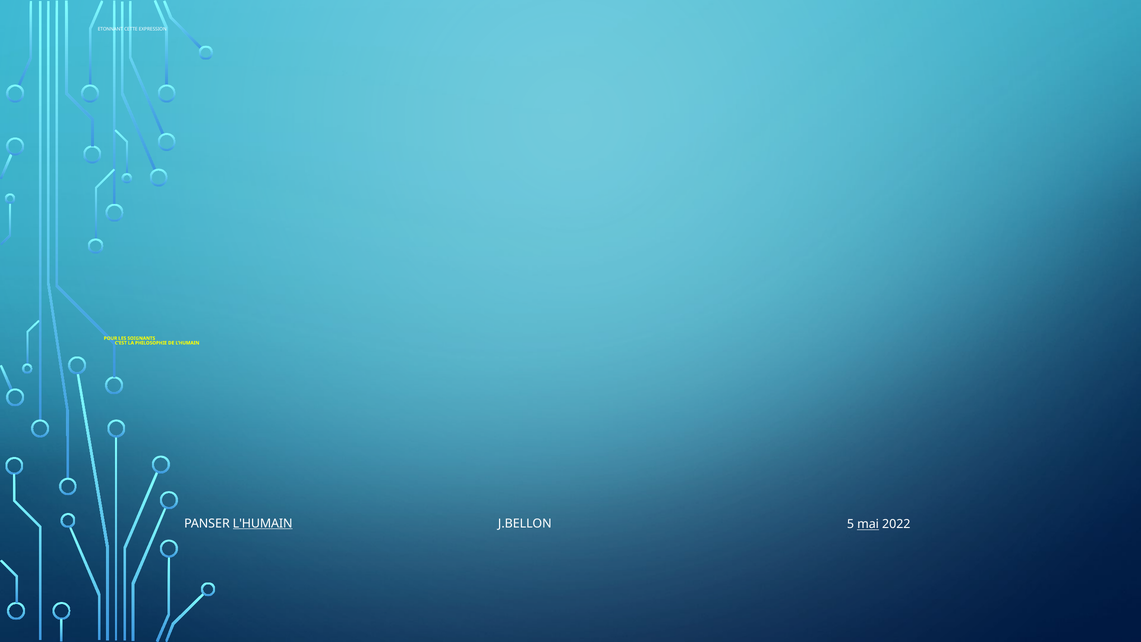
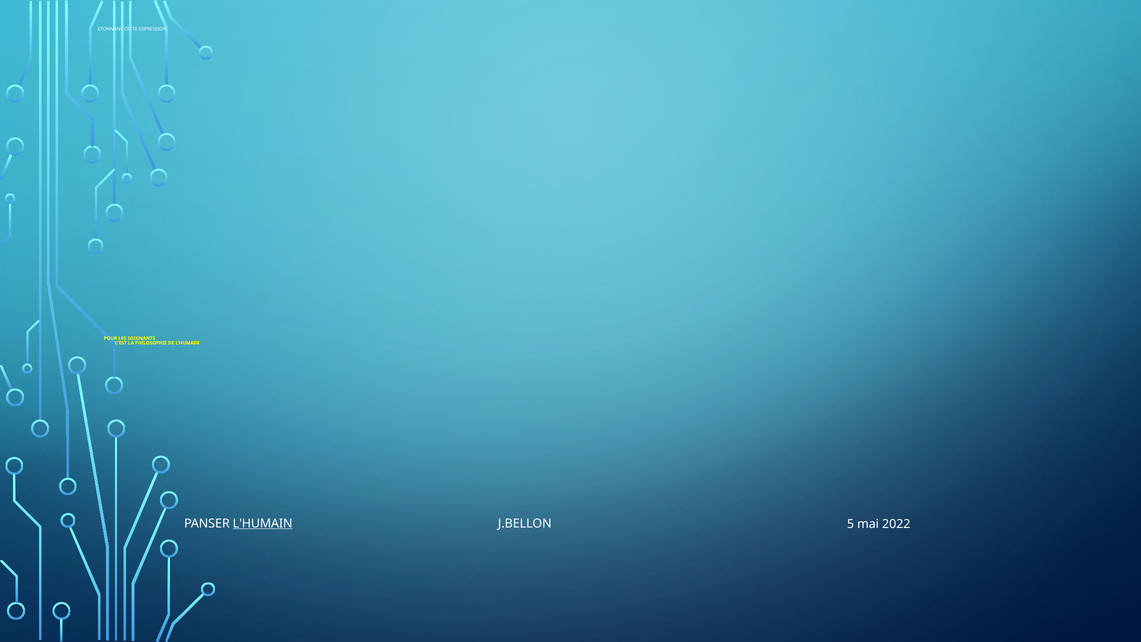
mai underline: present -> none (868, 524)
